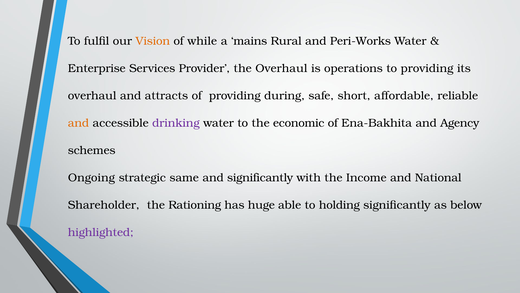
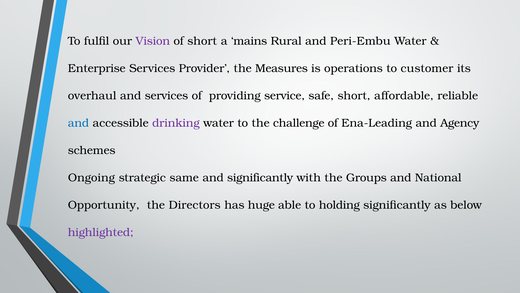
Vision colour: orange -> purple (153, 41)
of while: while -> short (202, 41)
Peri-Works: Peri-Works -> Peri-Embu (360, 41)
the Overhaul: Overhaul -> Measures (281, 68)
to providing: providing -> customer (427, 68)
and attracts: attracts -> services (166, 96)
during: during -> service (285, 96)
and colour: orange -> blue (78, 123)
economic: economic -> challenge (299, 123)
Ena-Bakhita: Ena-Bakhita -> Ena-Leading (377, 123)
Income: Income -> Groups (366, 178)
Shareholder: Shareholder -> Opportunity (104, 205)
Rationing: Rationing -> Directors (195, 205)
